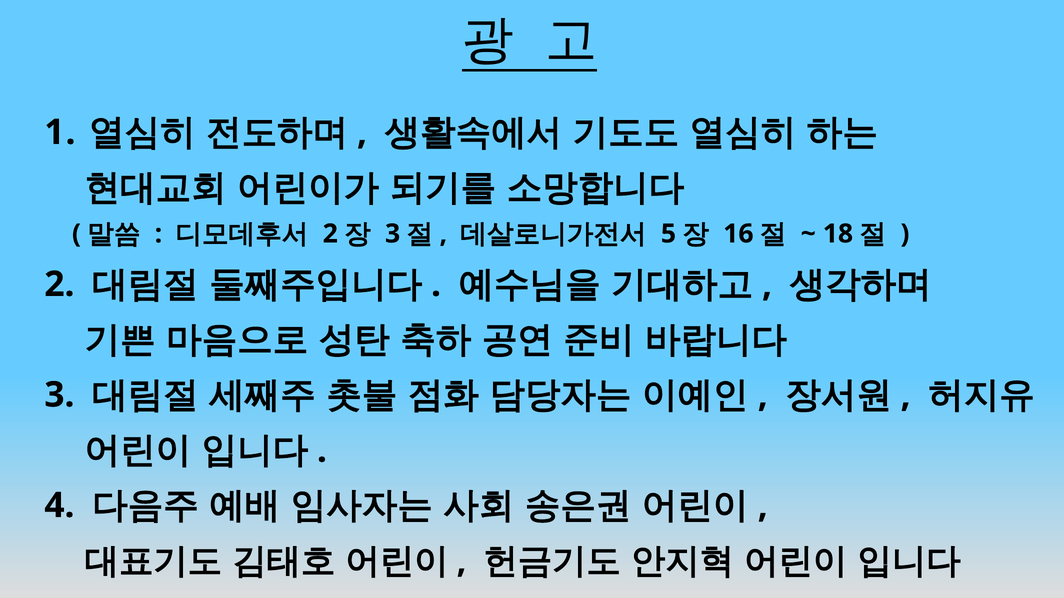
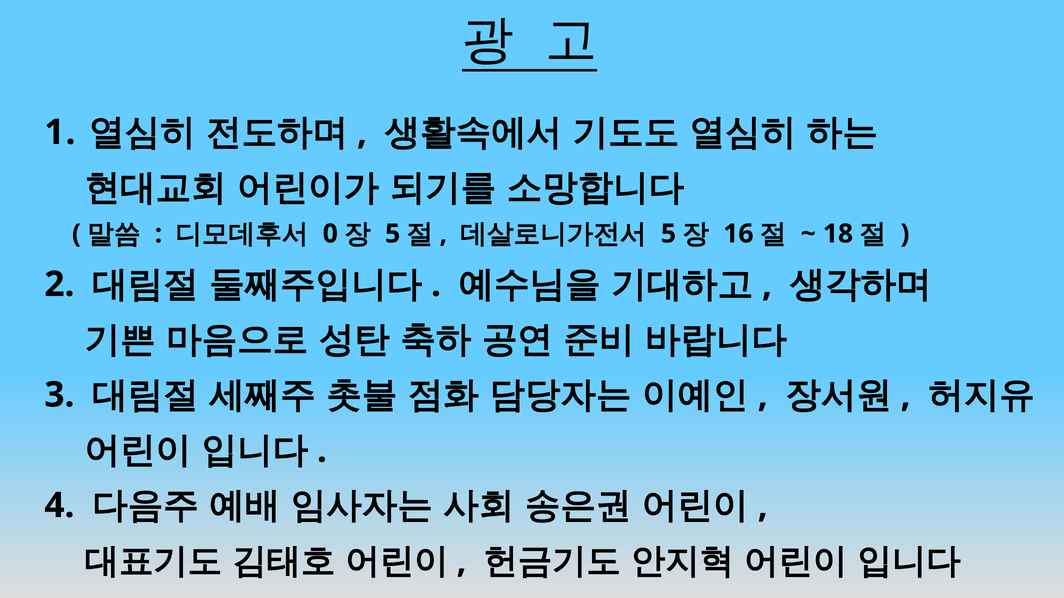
2: 2 -> 0 (330, 234)
3: 3 -> 5 (393, 234)
